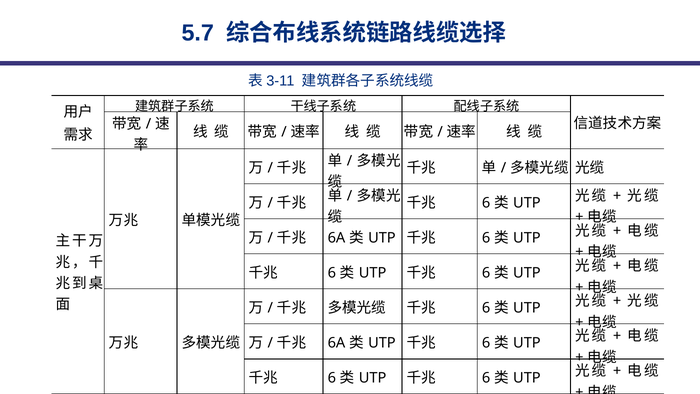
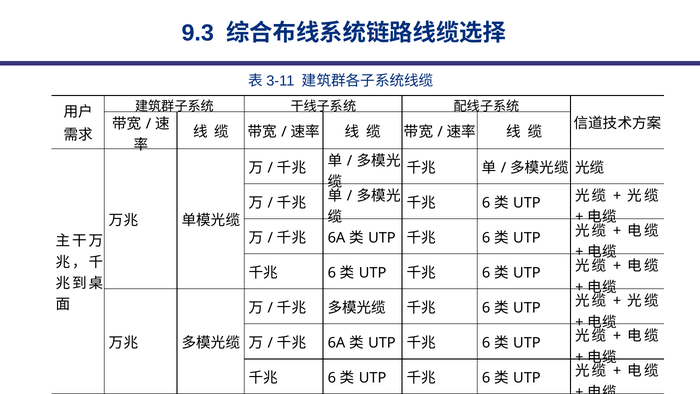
5.7: 5.7 -> 9.3 (198, 33)
